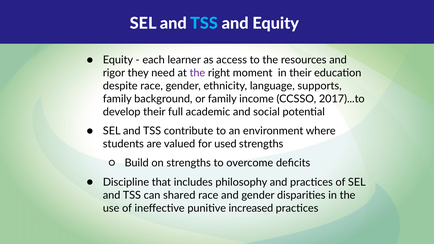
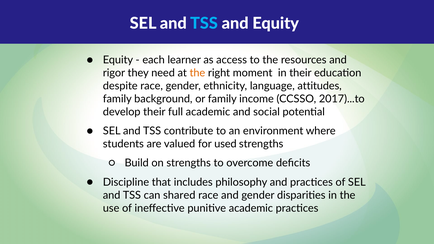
the colour: purple -> orange (197, 73)
supports: supports -> attitudes (320, 86)
punitive increased: increased -> academic (251, 208)
